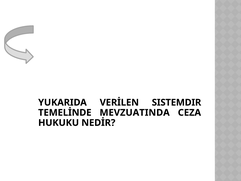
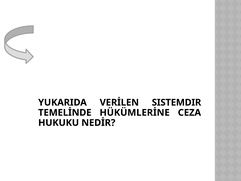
MEVZUATINDA: MEVZUATINDA -> HÜKÜMLERİNE (135, 112)
